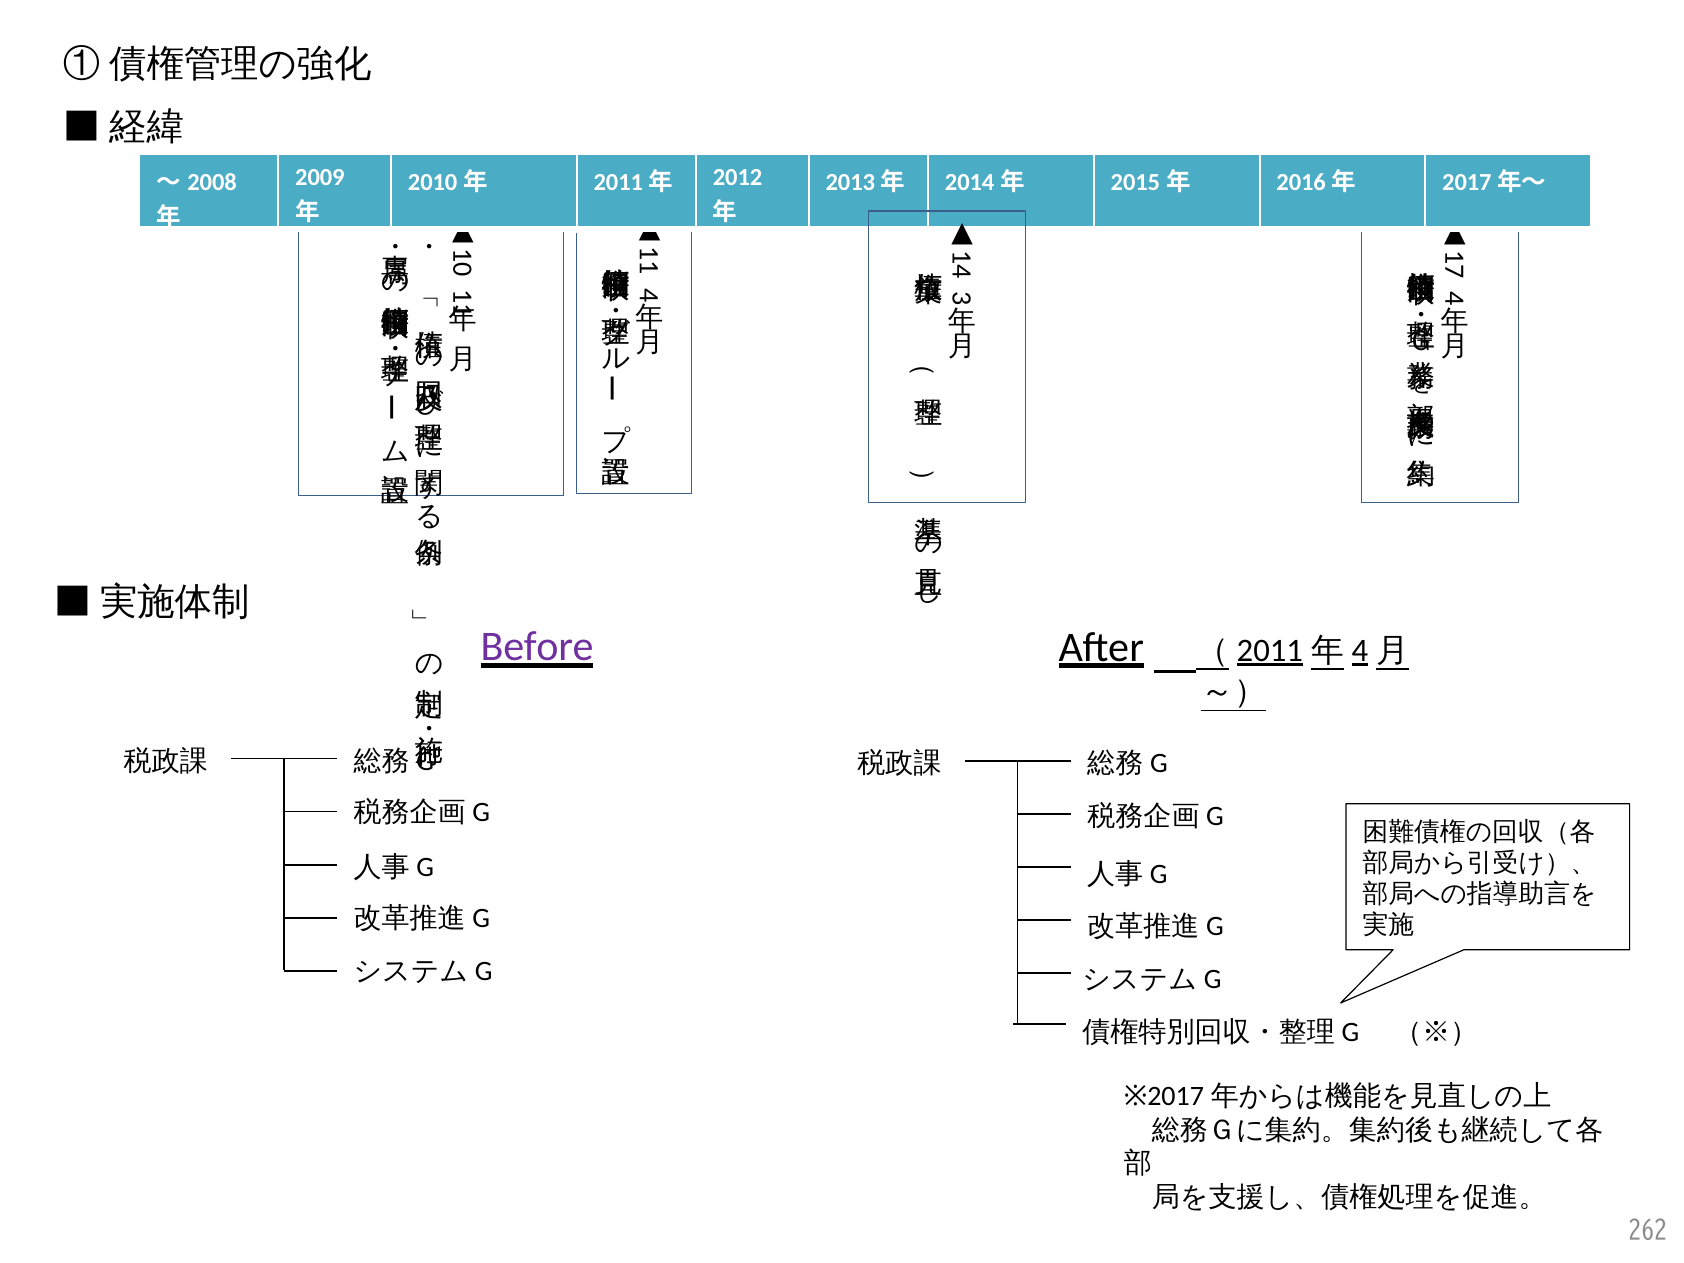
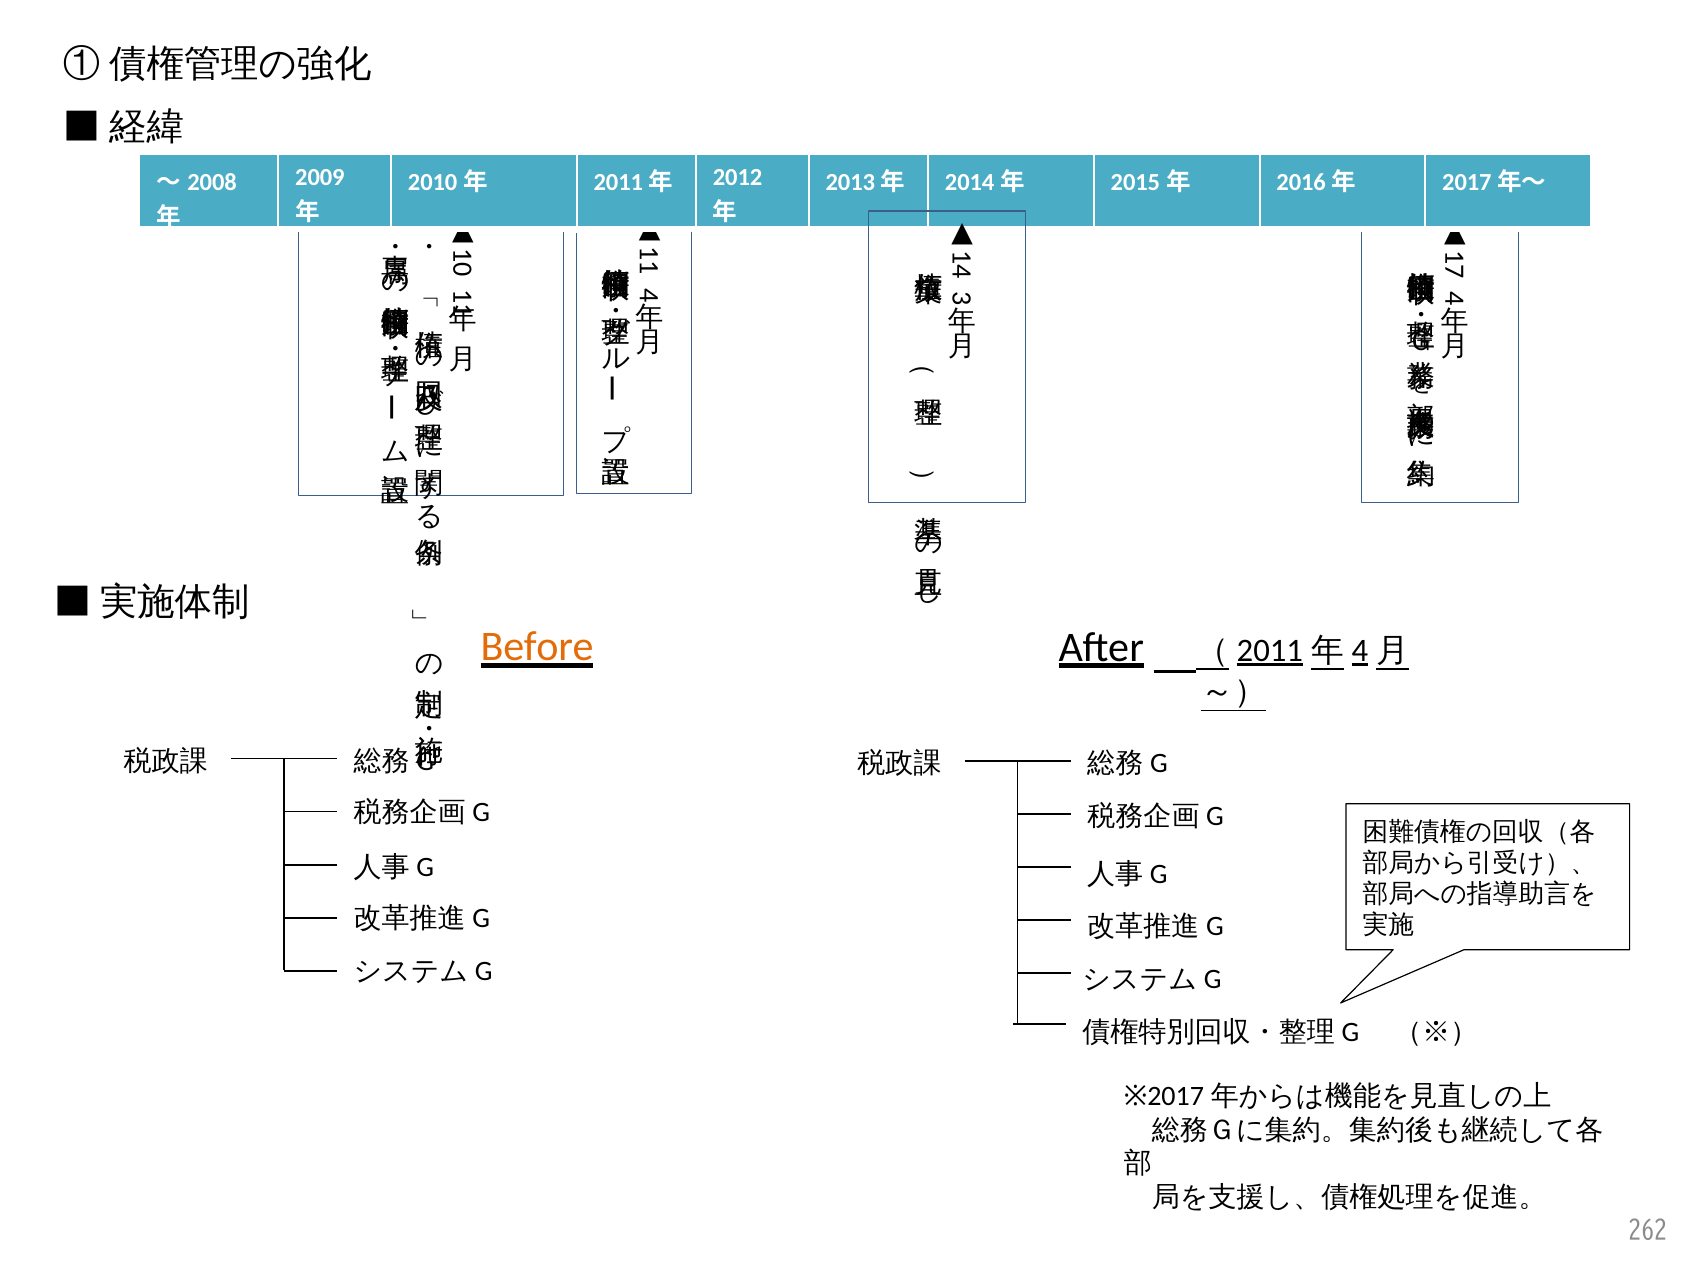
Before colour: purple -> orange (537, 647)
